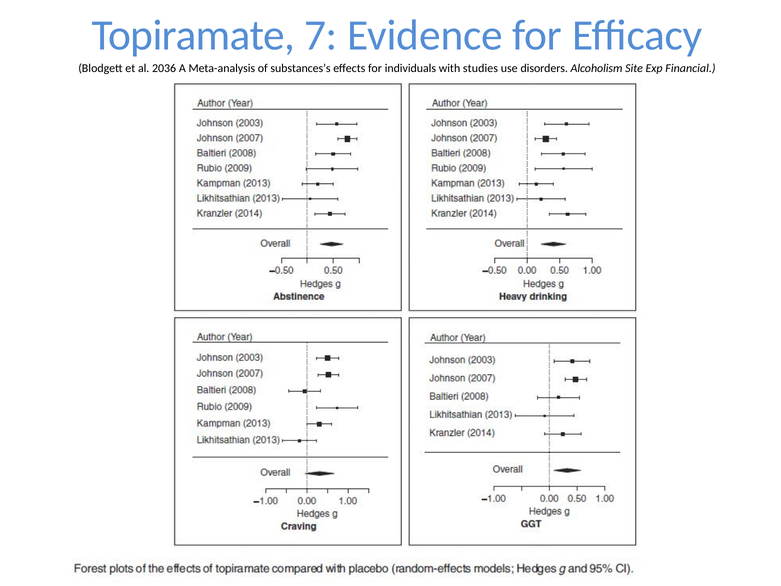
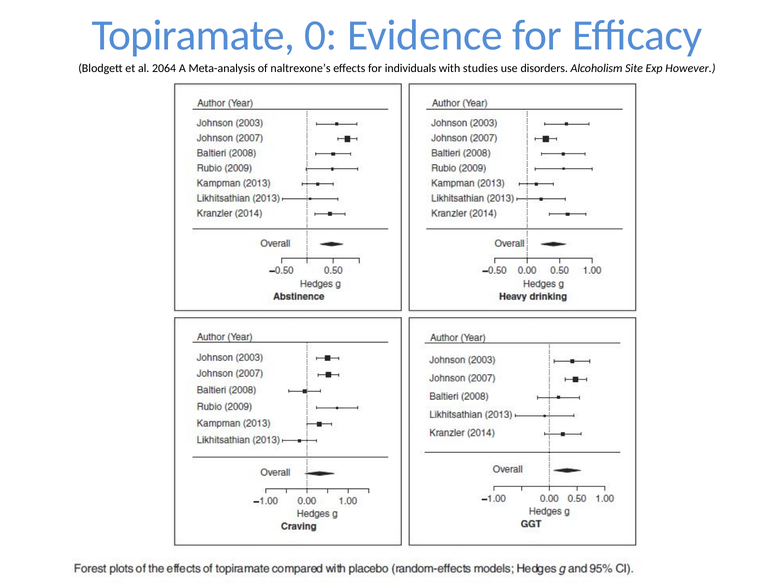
7: 7 -> 0 (321, 35)
2036: 2036 -> 2064 (164, 68)
substances’s: substances’s -> naltrexone’s (301, 68)
Financial: Financial -> However (690, 68)
